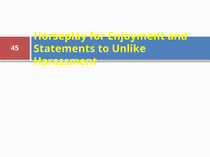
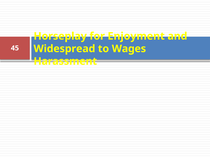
Statements: Statements -> Widespread (64, 49)
Unlike: Unlike -> Wages (129, 49)
